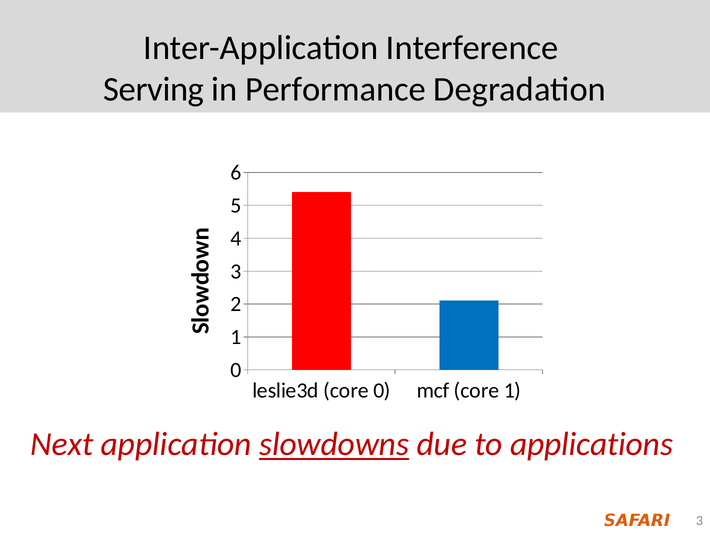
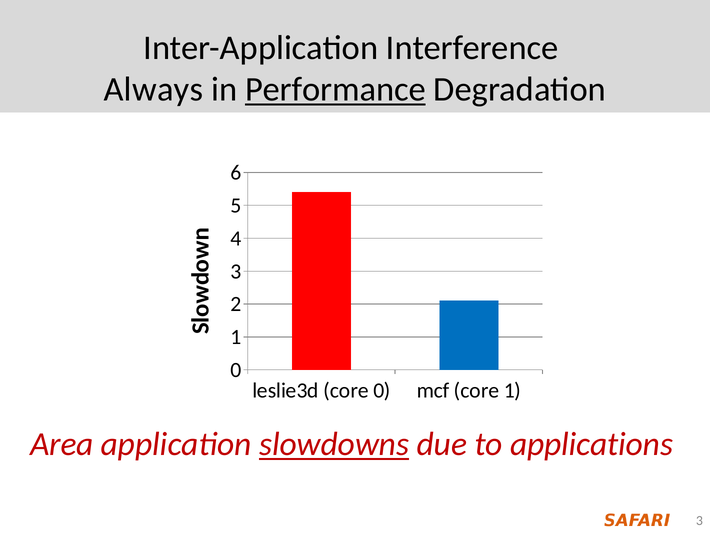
Serving: Serving -> Always (153, 89)
Performance underline: none -> present (335, 89)
Next: Next -> Area (62, 444)
